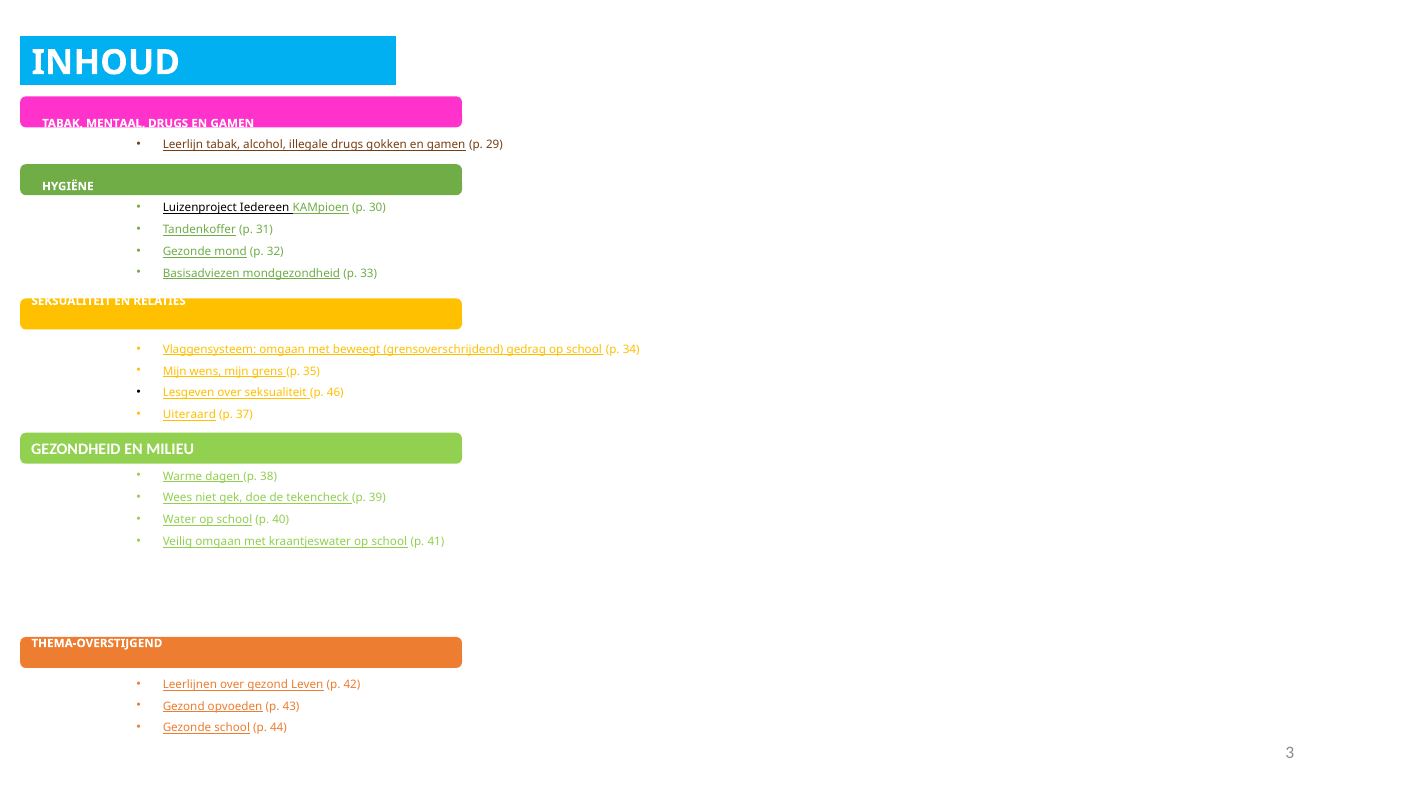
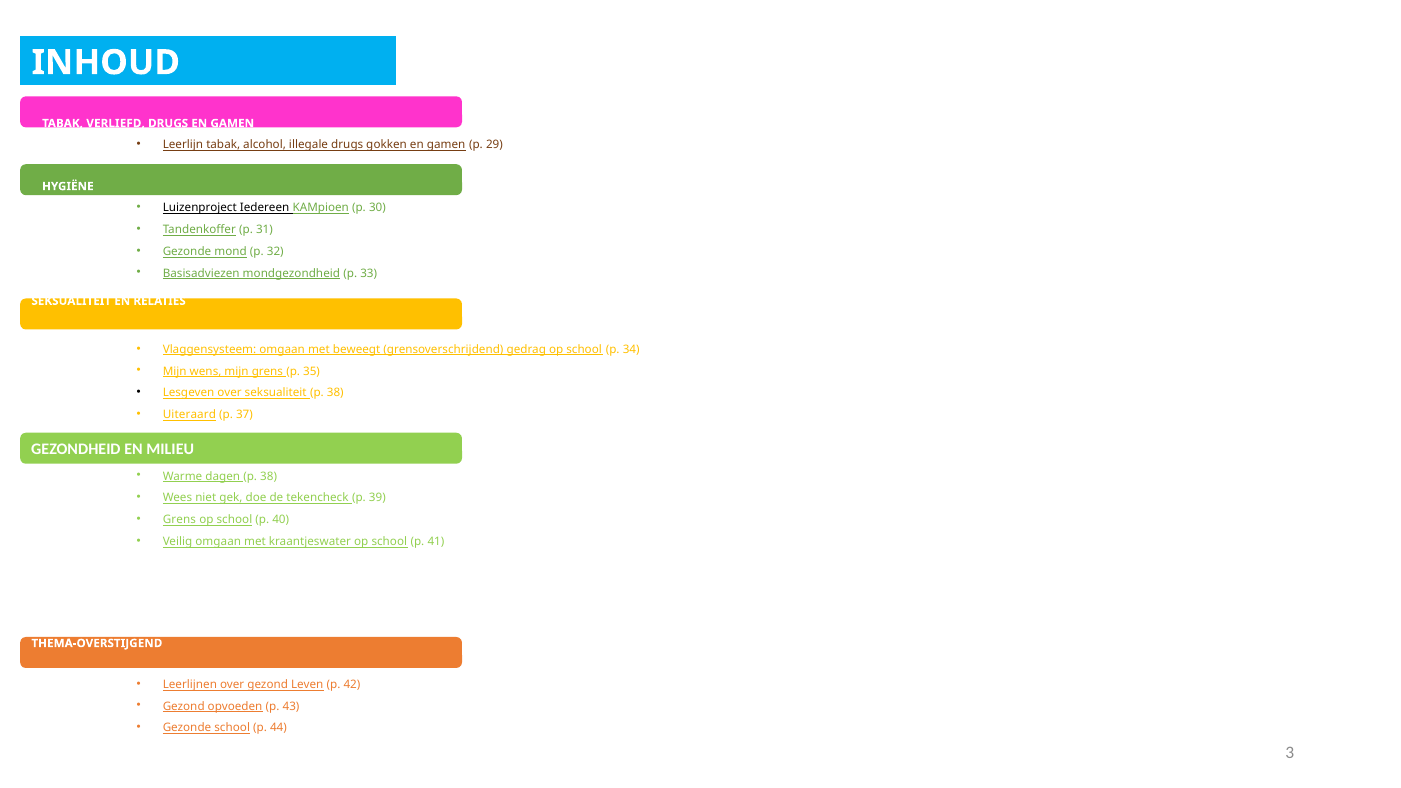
MENTAAL: MENTAAL -> VERLIEFD (116, 123)
seksualiteit p 46: 46 -> 38 (335, 393)
Water: Water -> Grens (179, 520)
